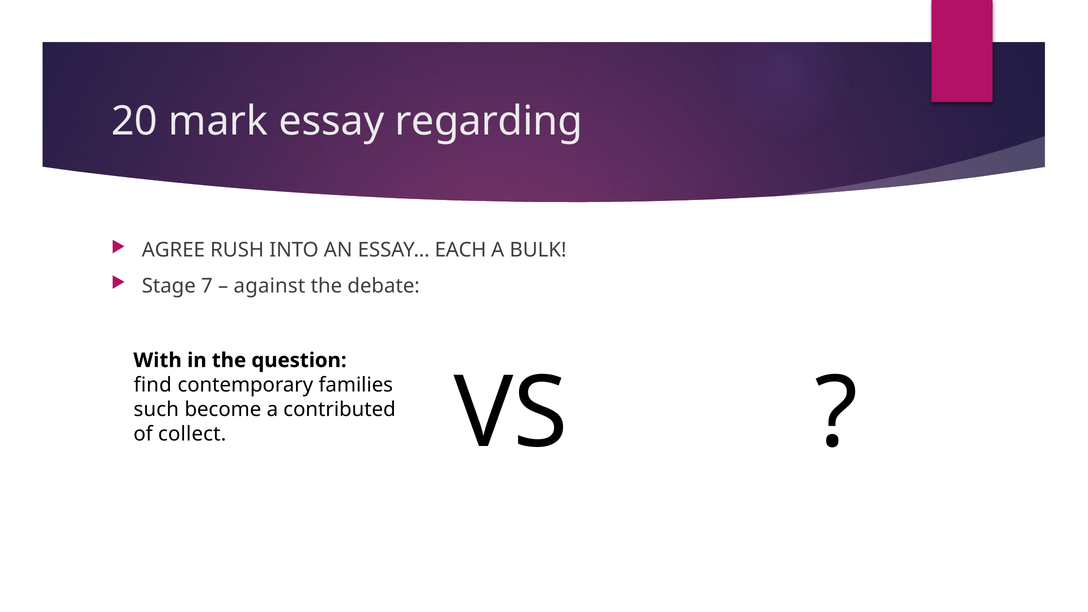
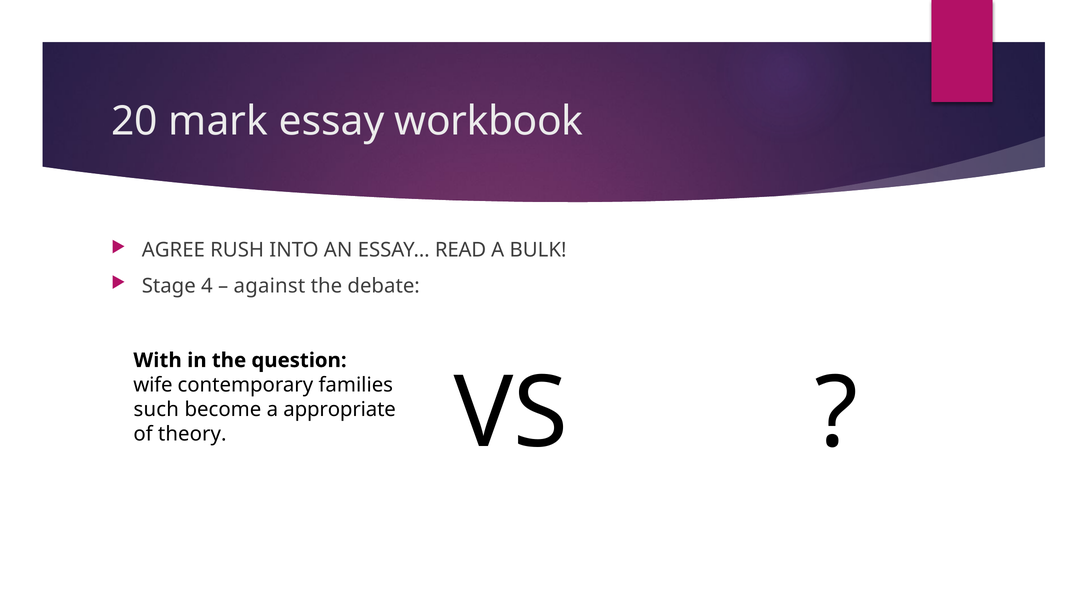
regarding: regarding -> workbook (489, 121)
EACH: EACH -> READ (461, 250)
7: 7 -> 4 (207, 286)
find: find -> wife (153, 385)
contributed: contributed -> appropriate (340, 409)
collect: collect -> theory (192, 434)
